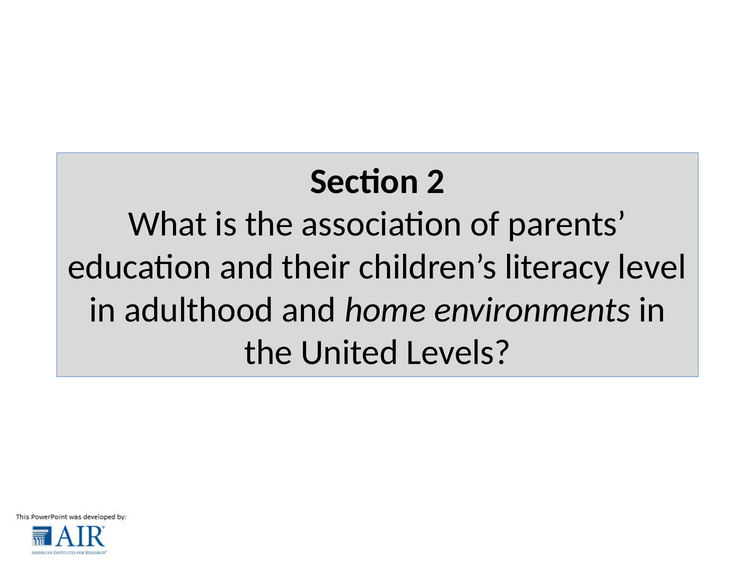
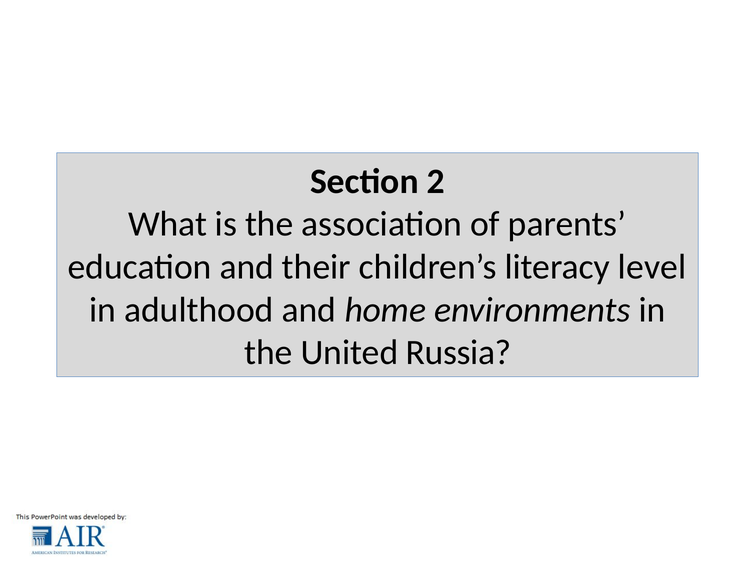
Levels: Levels -> Russia (459, 353)
